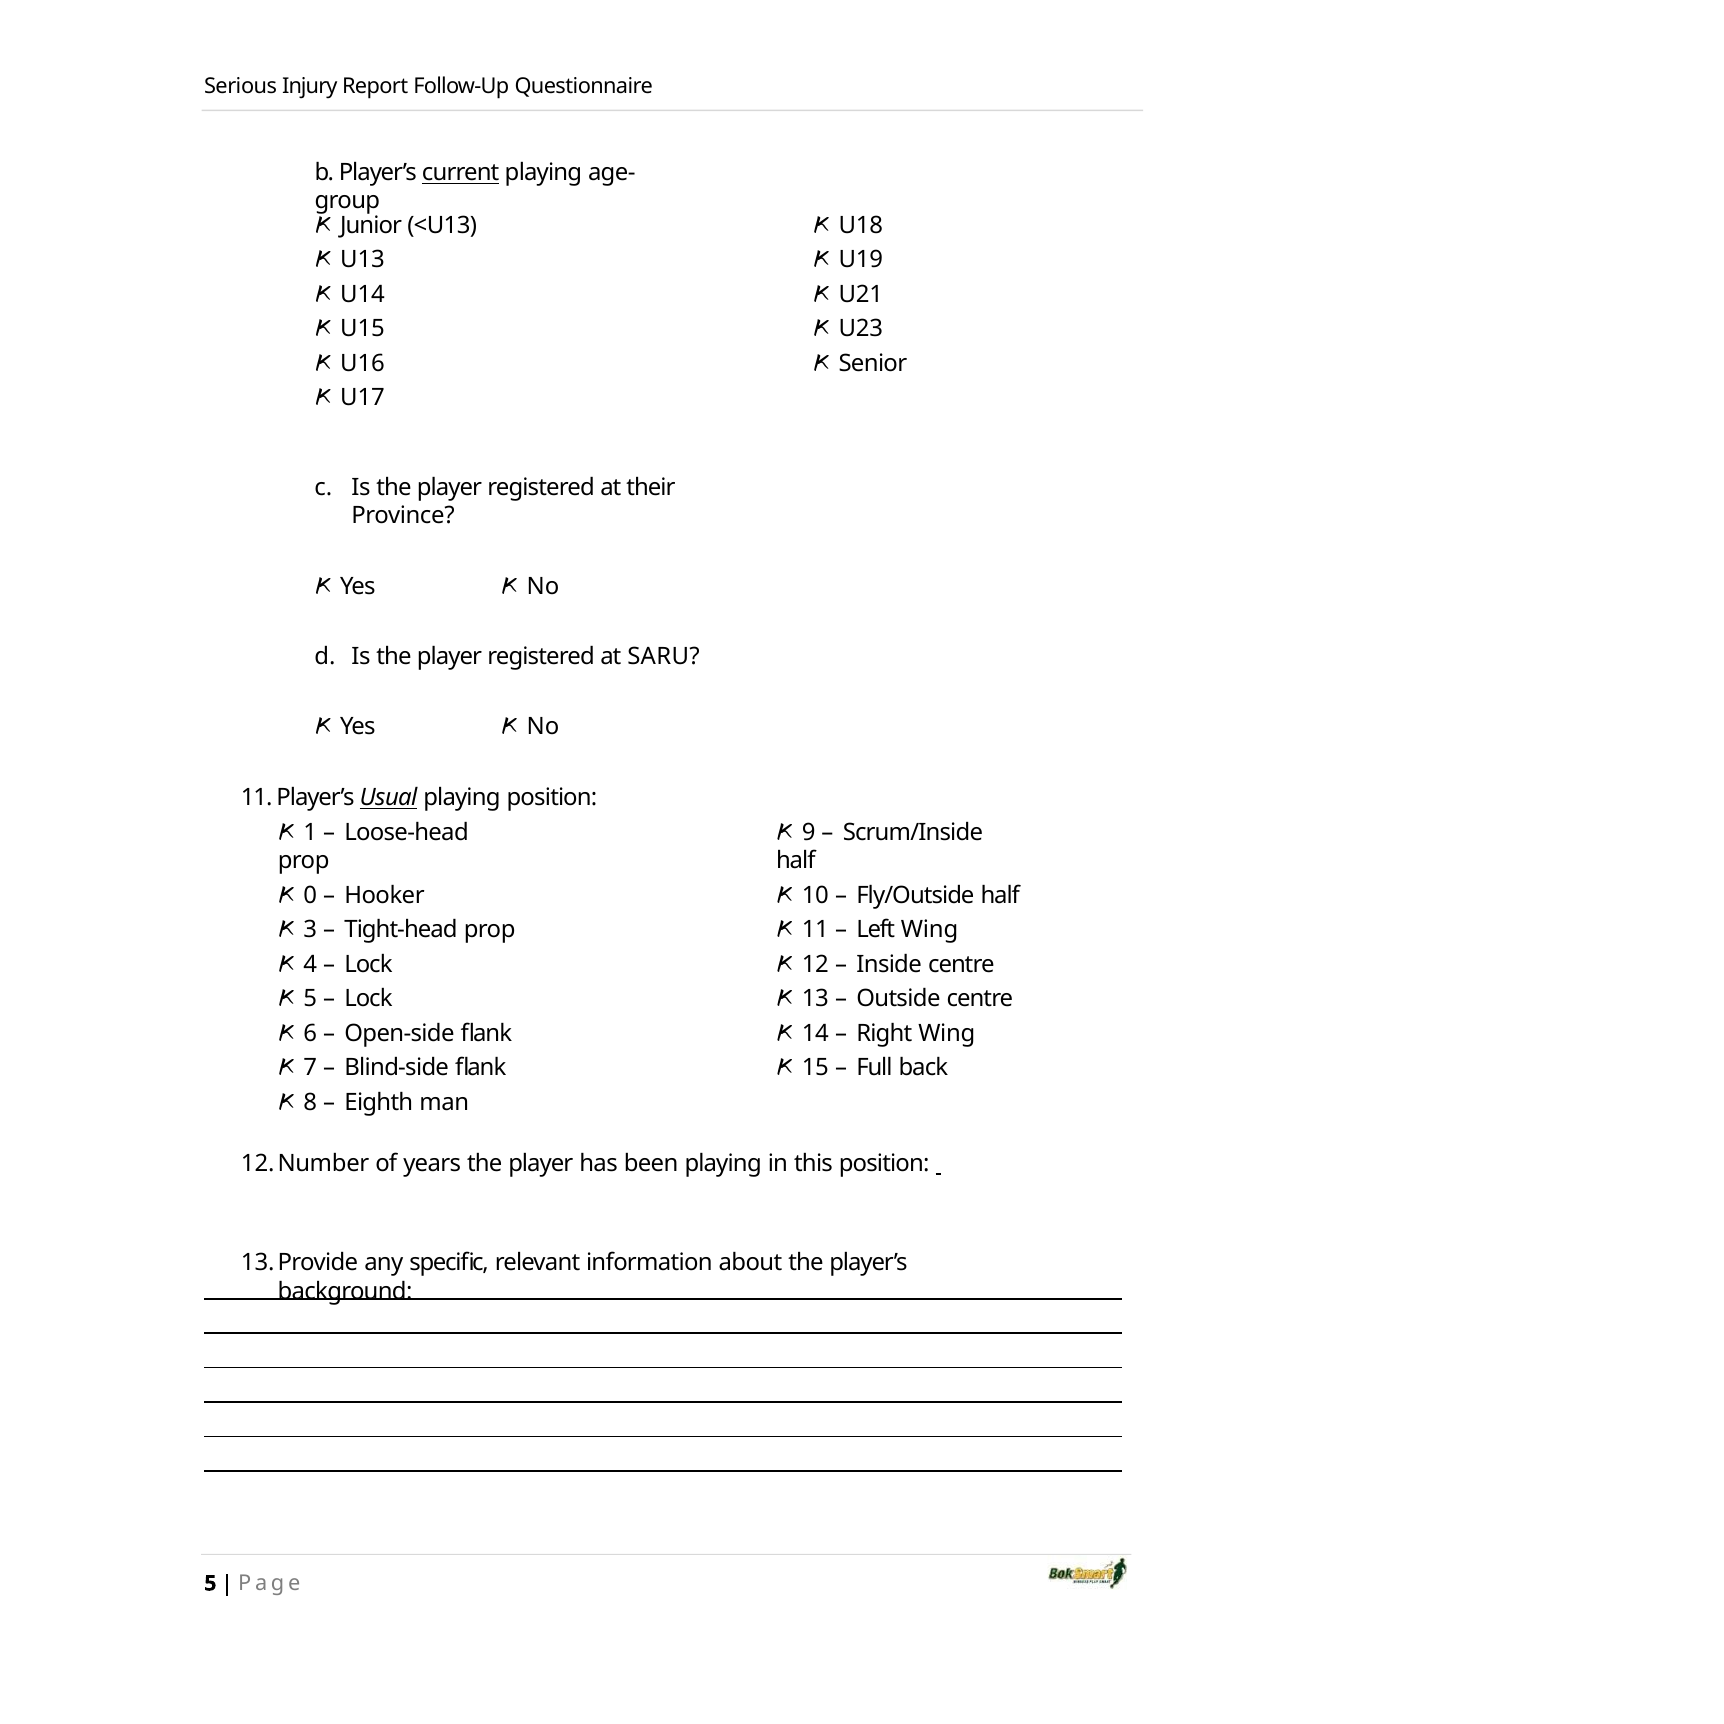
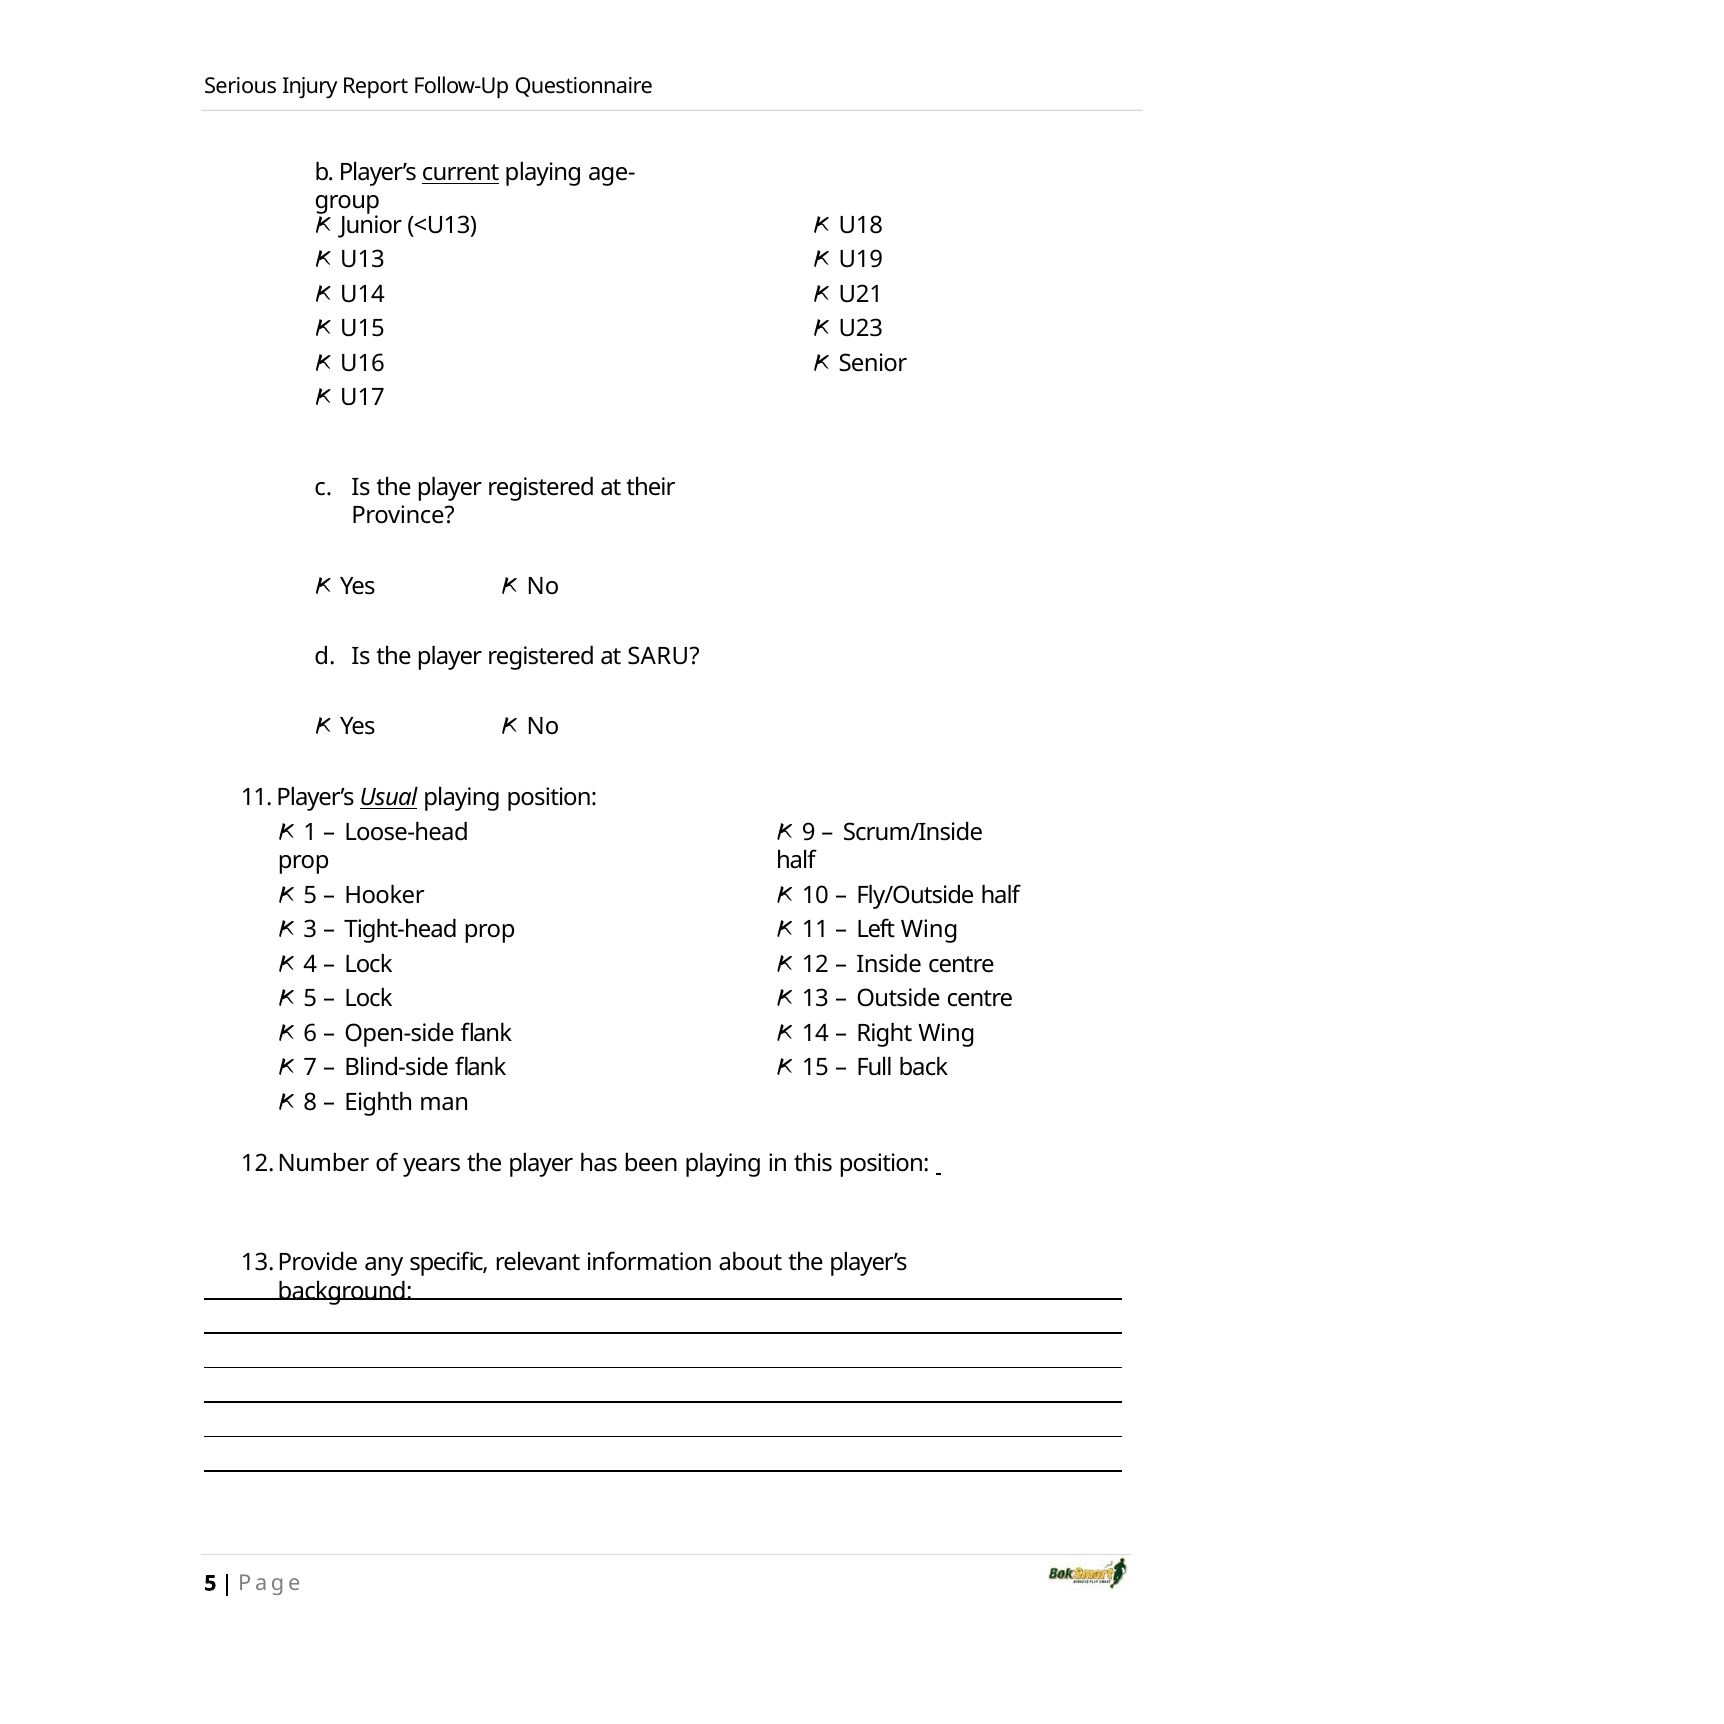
0: 0 -> 5 (310, 895)
